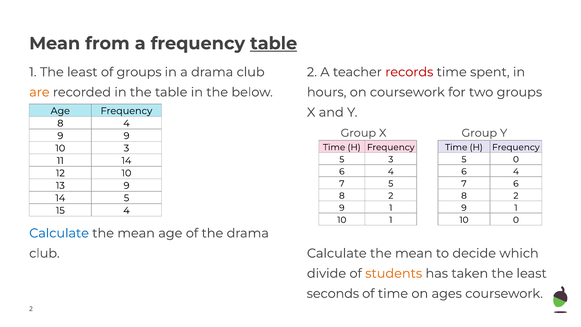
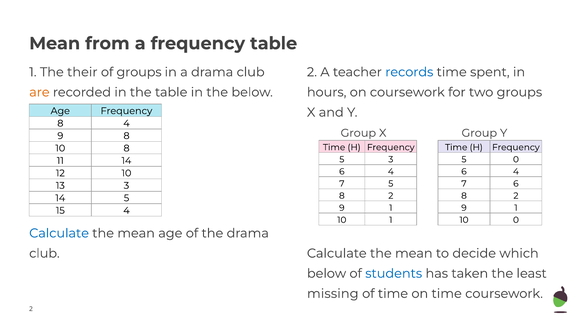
table underline: present -> none (274, 43)
1 The least: least -> their (82, 72)
records colour: red -> blue (409, 72)
9 9: 9 -> 8 (127, 136)
10 3: 3 -> 8 (127, 148)
13 9: 9 -> 3 (126, 186)
divide: divide -> below (327, 273)
students colour: orange -> blue (394, 273)
seconds: seconds -> missing (333, 293)
on ages: ages -> time (447, 293)
